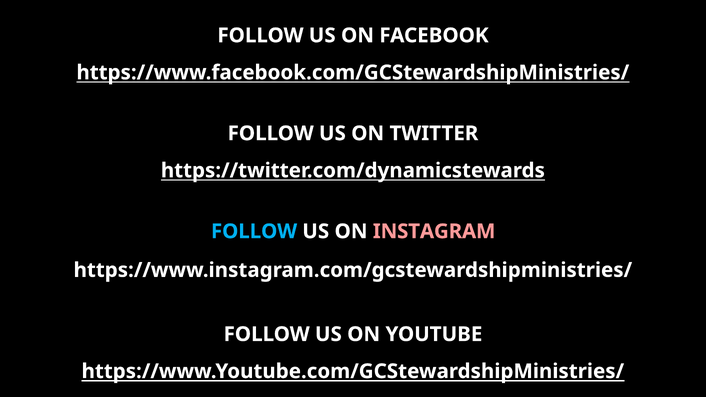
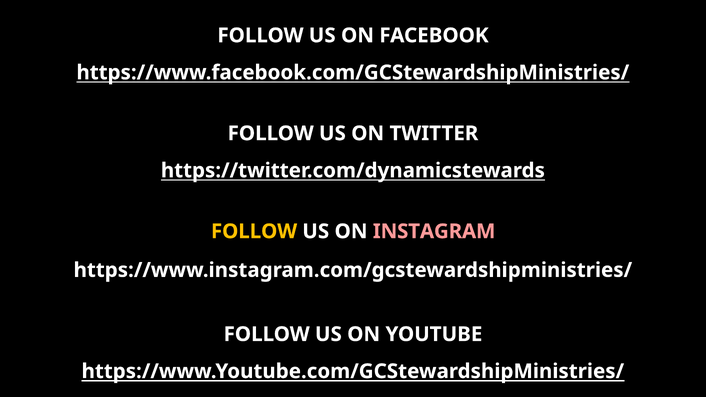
FOLLOW colour: light blue -> yellow (254, 231)
